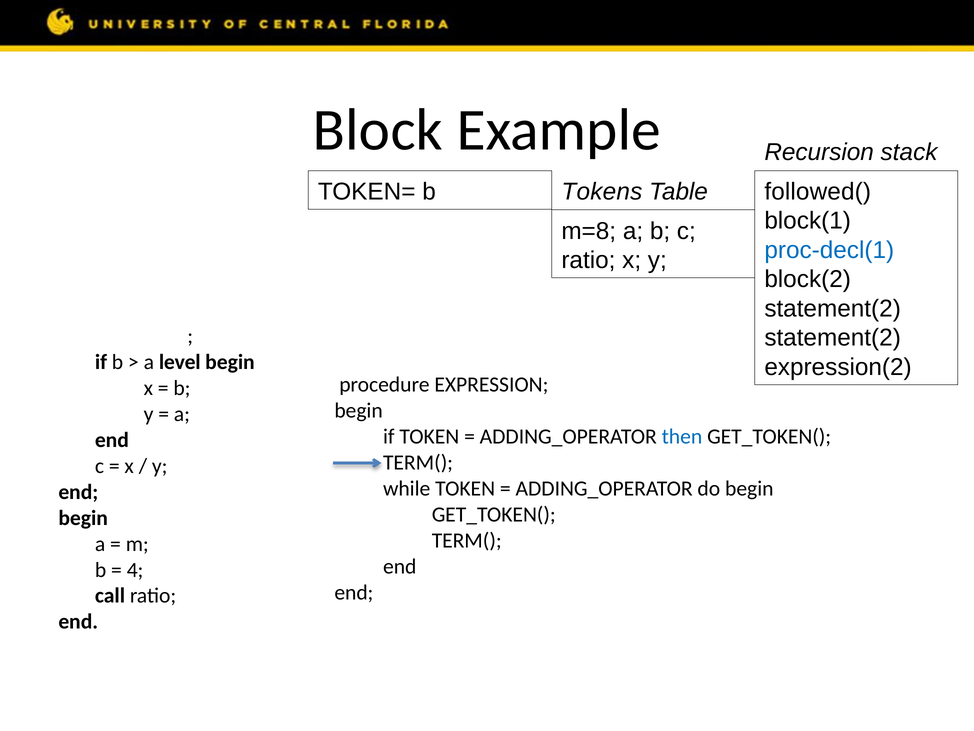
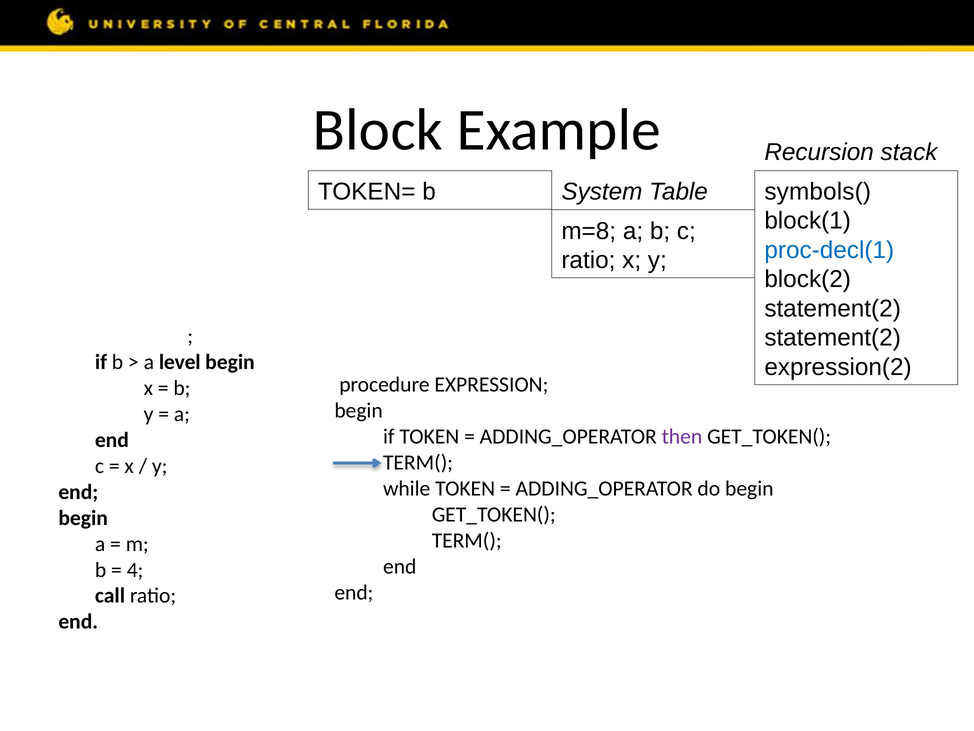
Tokens: Tokens -> System (602, 192)
followed(: followed( -> symbols( (818, 192)
then colour: blue -> purple (682, 436)
